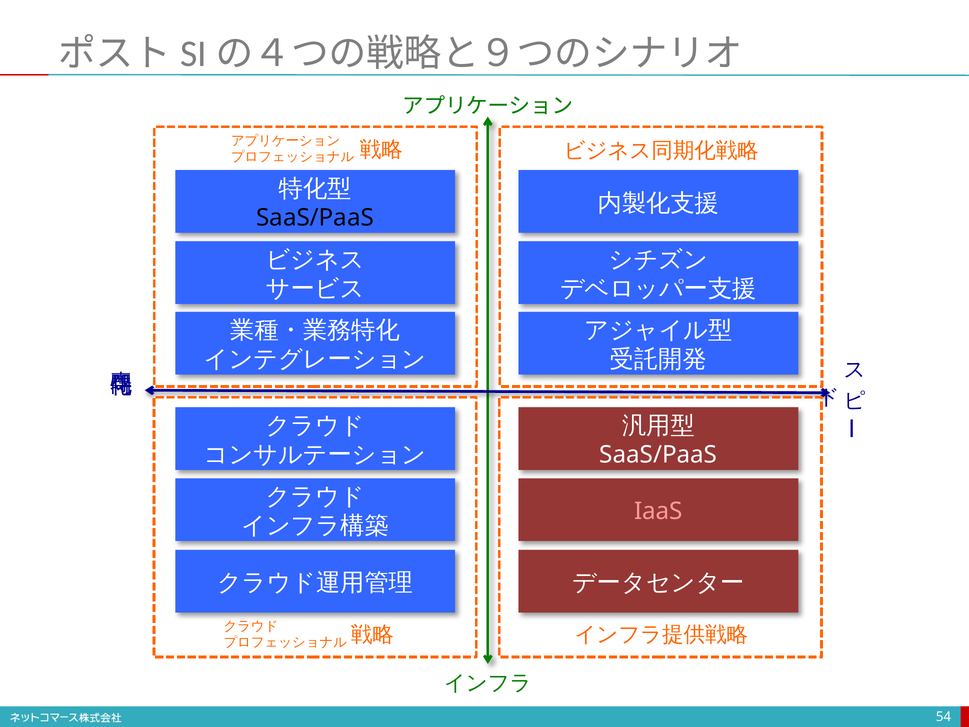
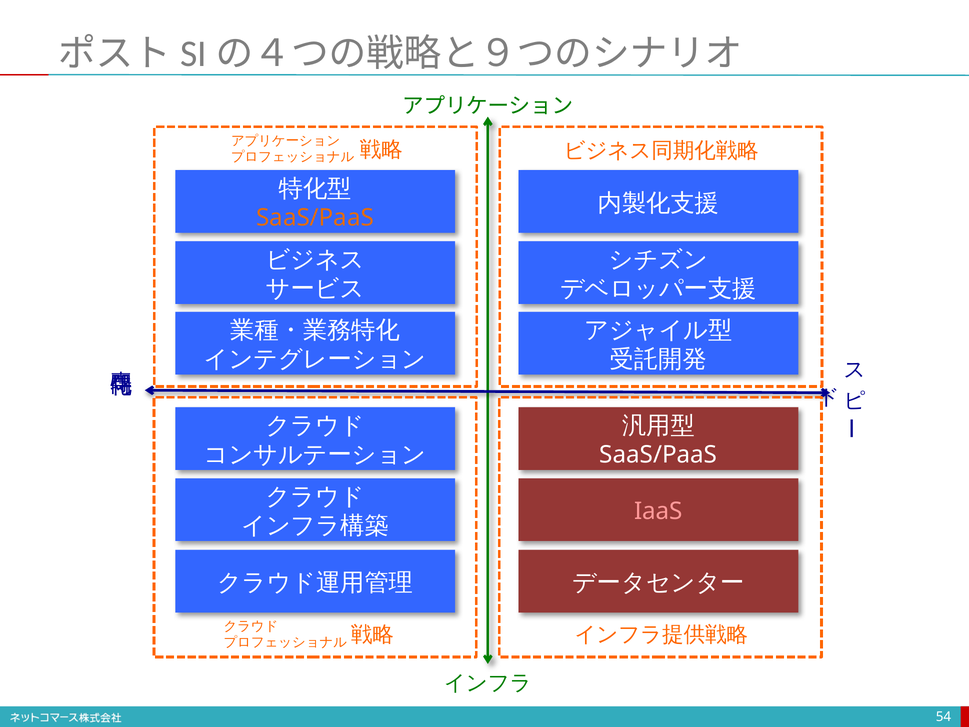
SaaS/PaaS colour: black -> orange (315, 218)
